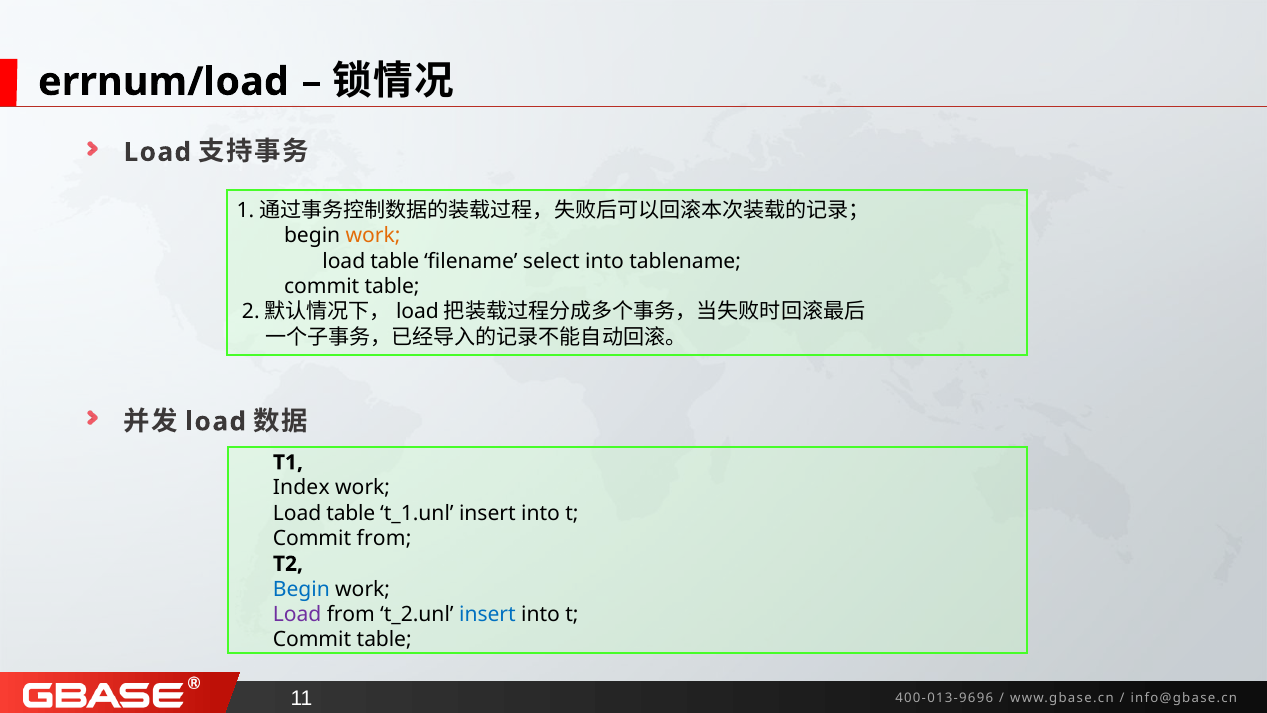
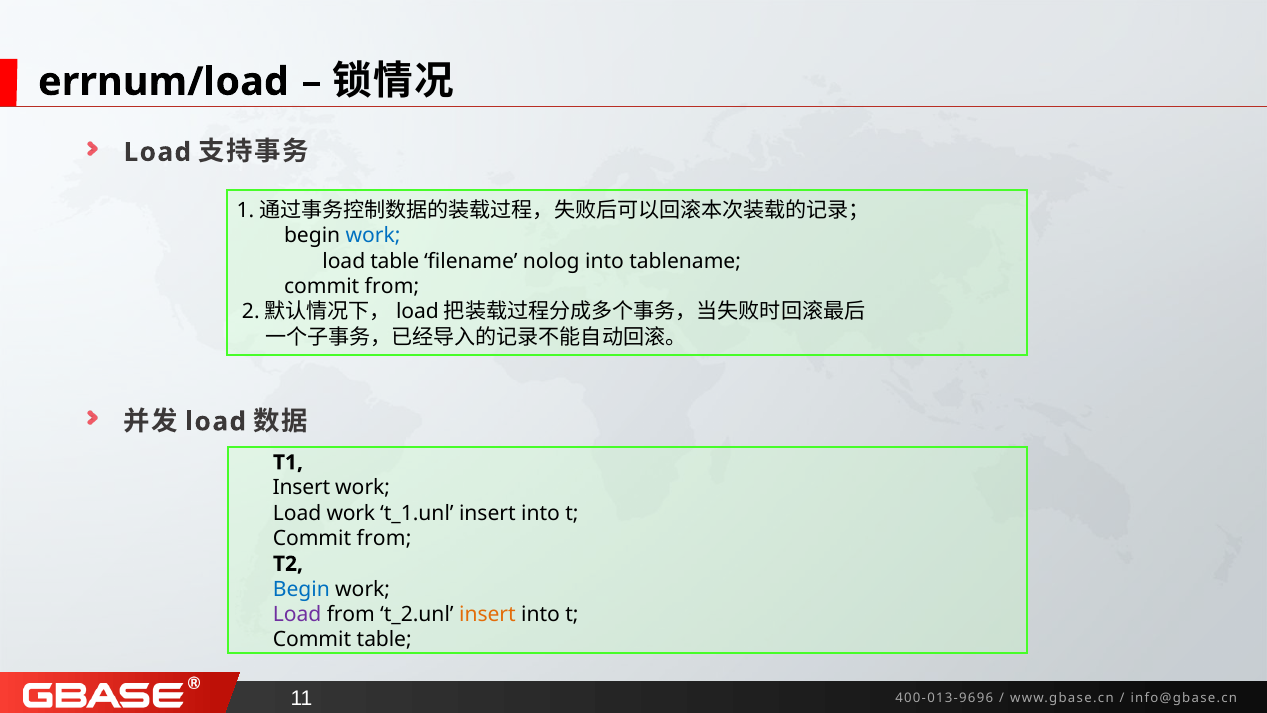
work colour: orange -> blue (373, 236)
select: select -> nolog (551, 261)
table: table -> from (392, 286)
Index: Index -> Insert (301, 488)
table: table -> work (351, 513)
insert colour: blue -> orange (487, 614)
